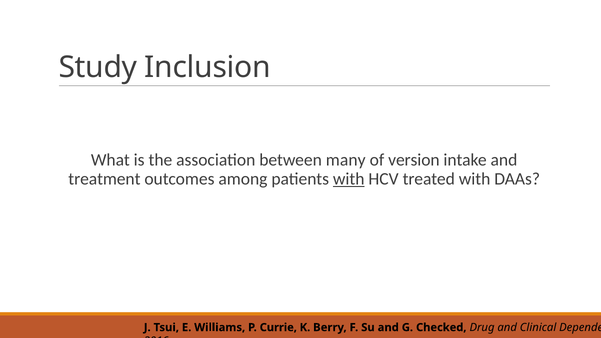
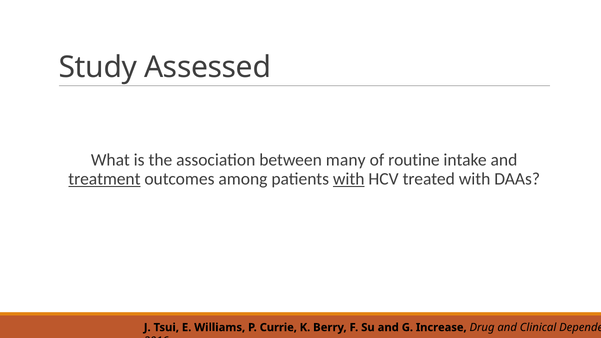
Inclusion: Inclusion -> Assessed (208, 67)
version: version -> routine (414, 160)
treatment underline: none -> present (104, 179)
Checked: Checked -> Increase (441, 327)
